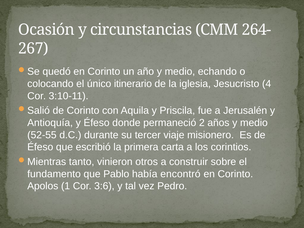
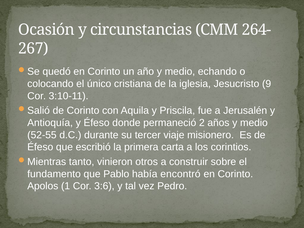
itinerario: itinerario -> cristiana (133, 84)
4: 4 -> 9 (267, 84)
